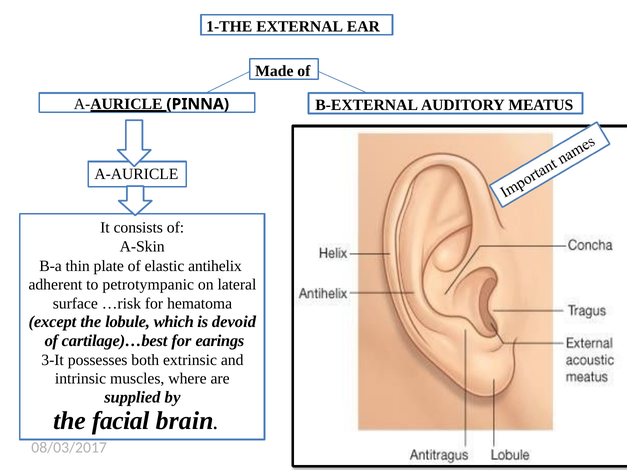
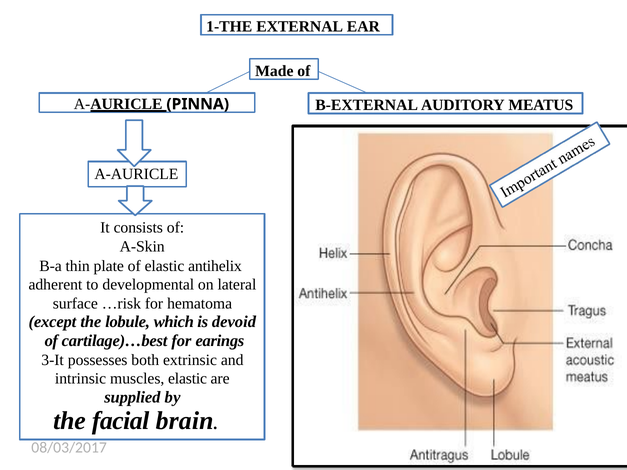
petrotympanic: petrotympanic -> developmental (148, 285)
muscles where: where -> elastic (188, 379)
